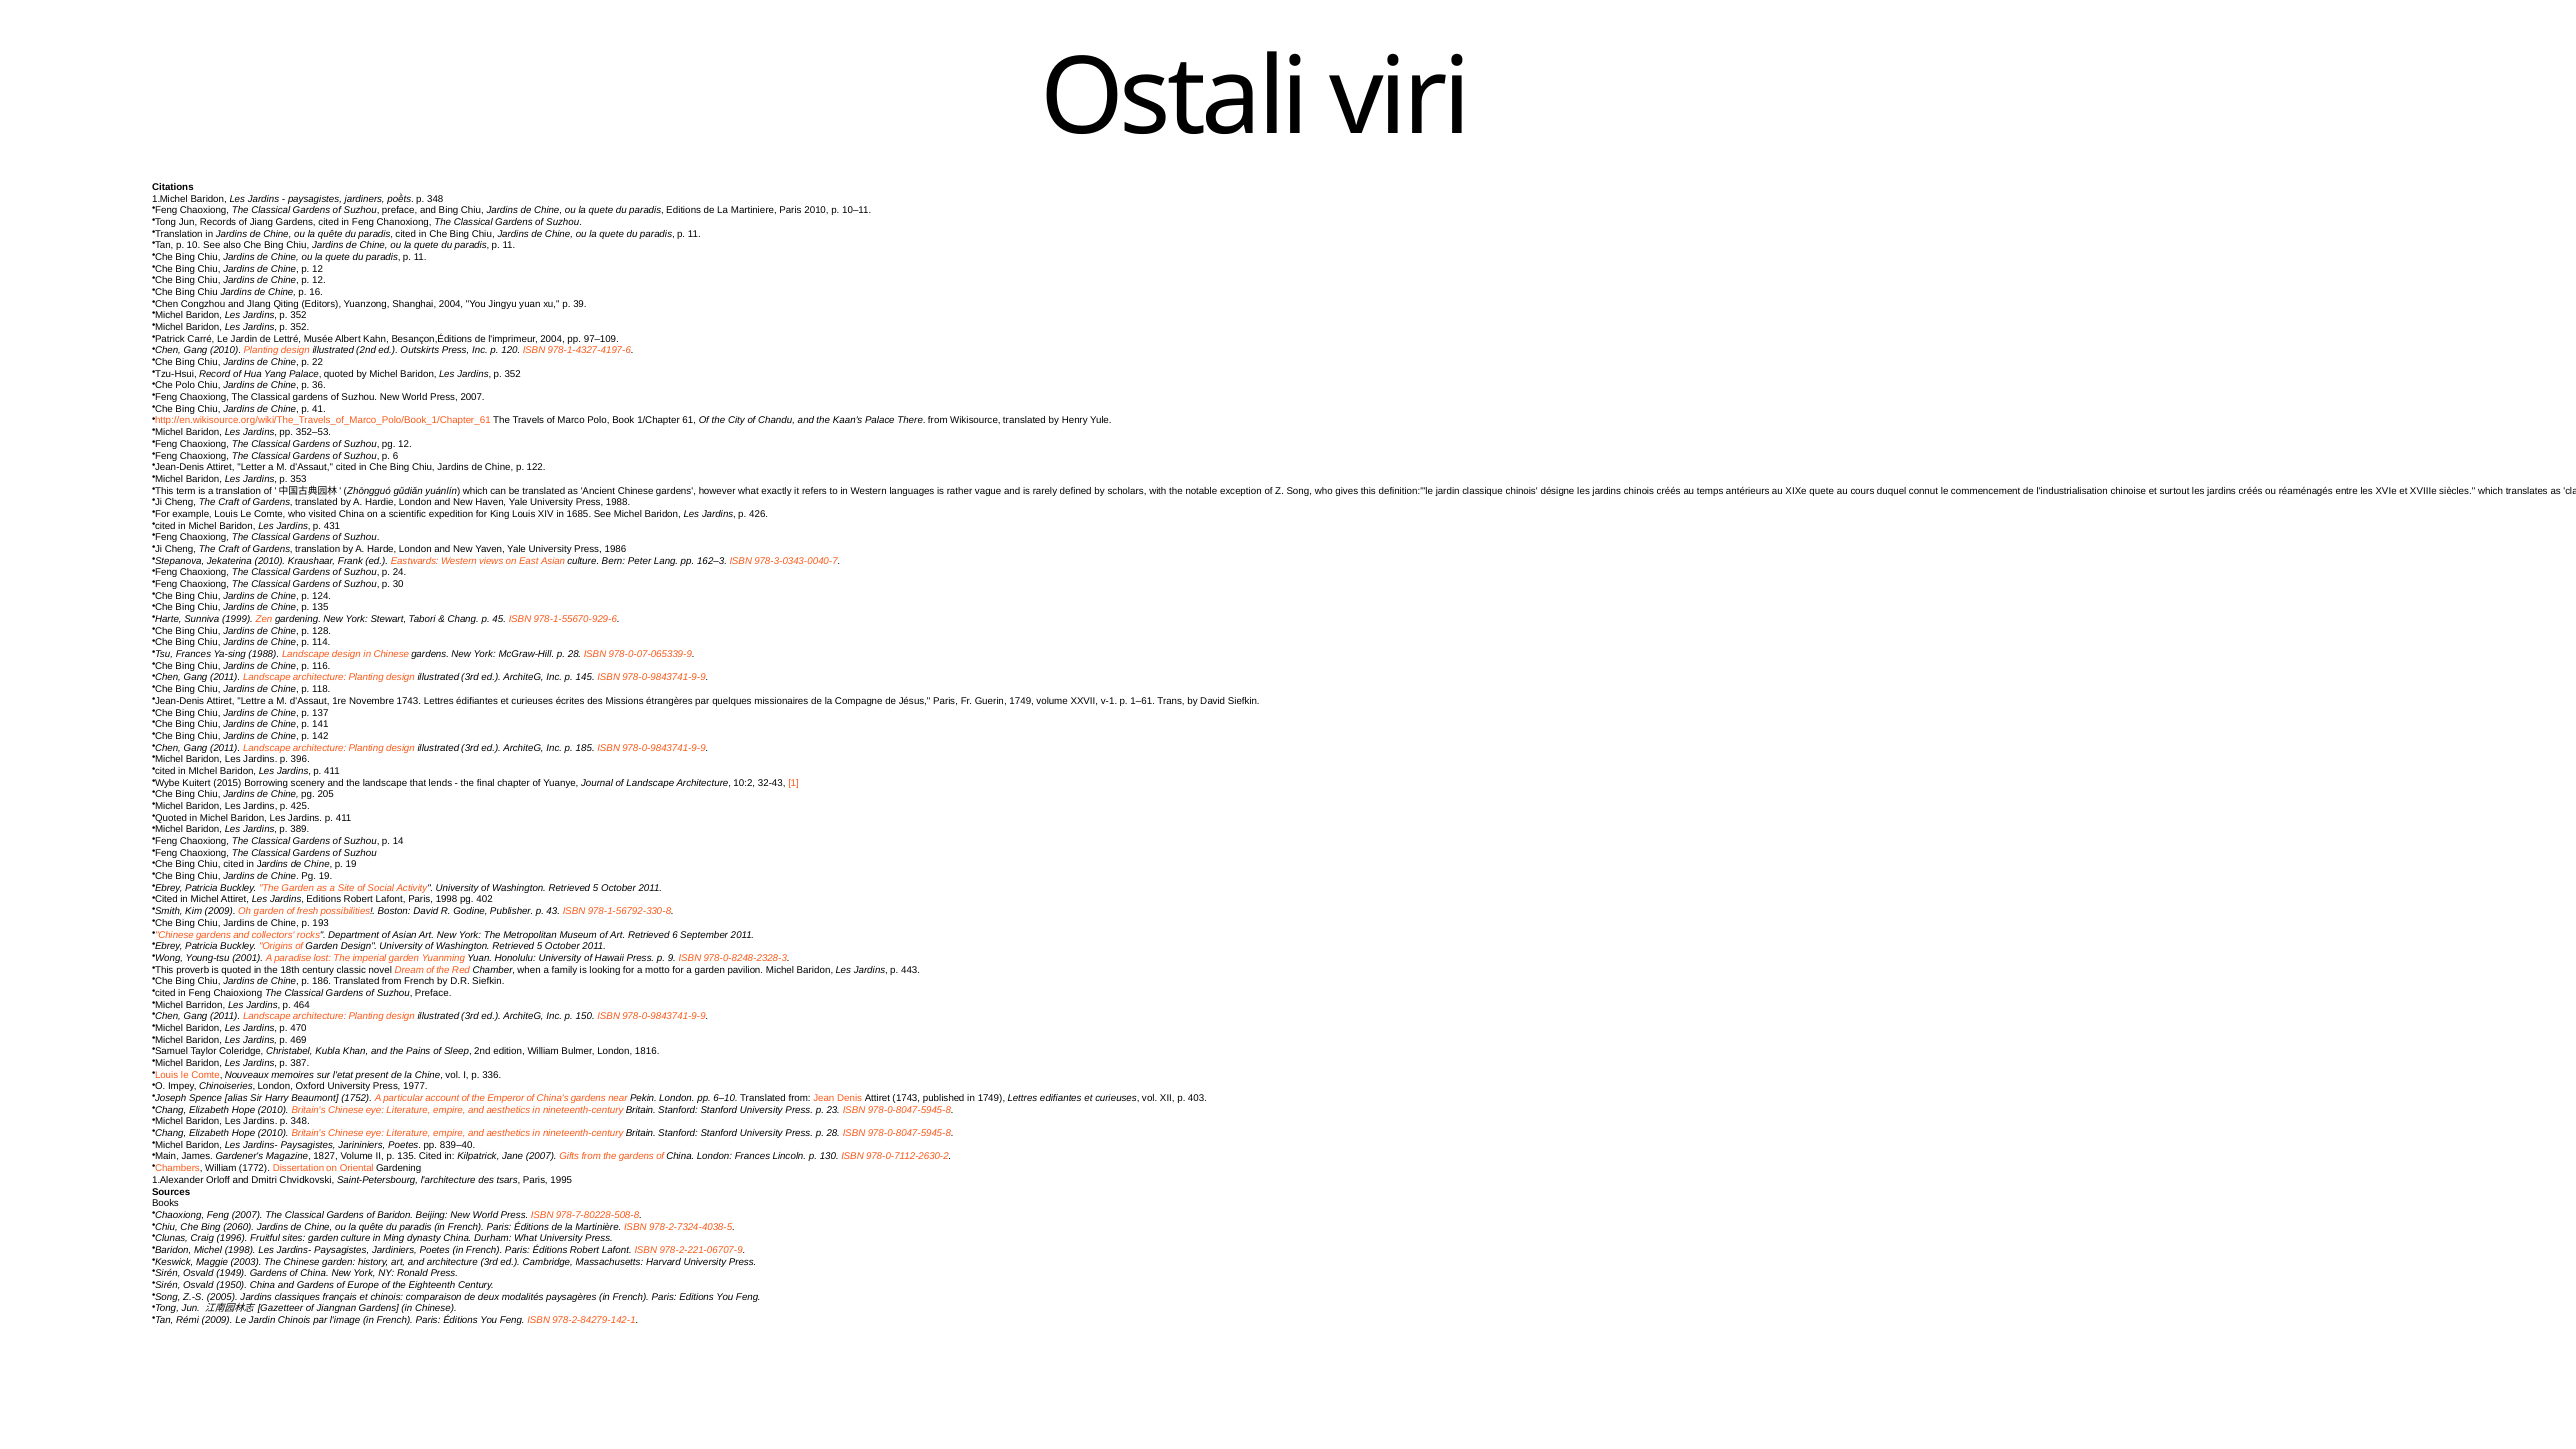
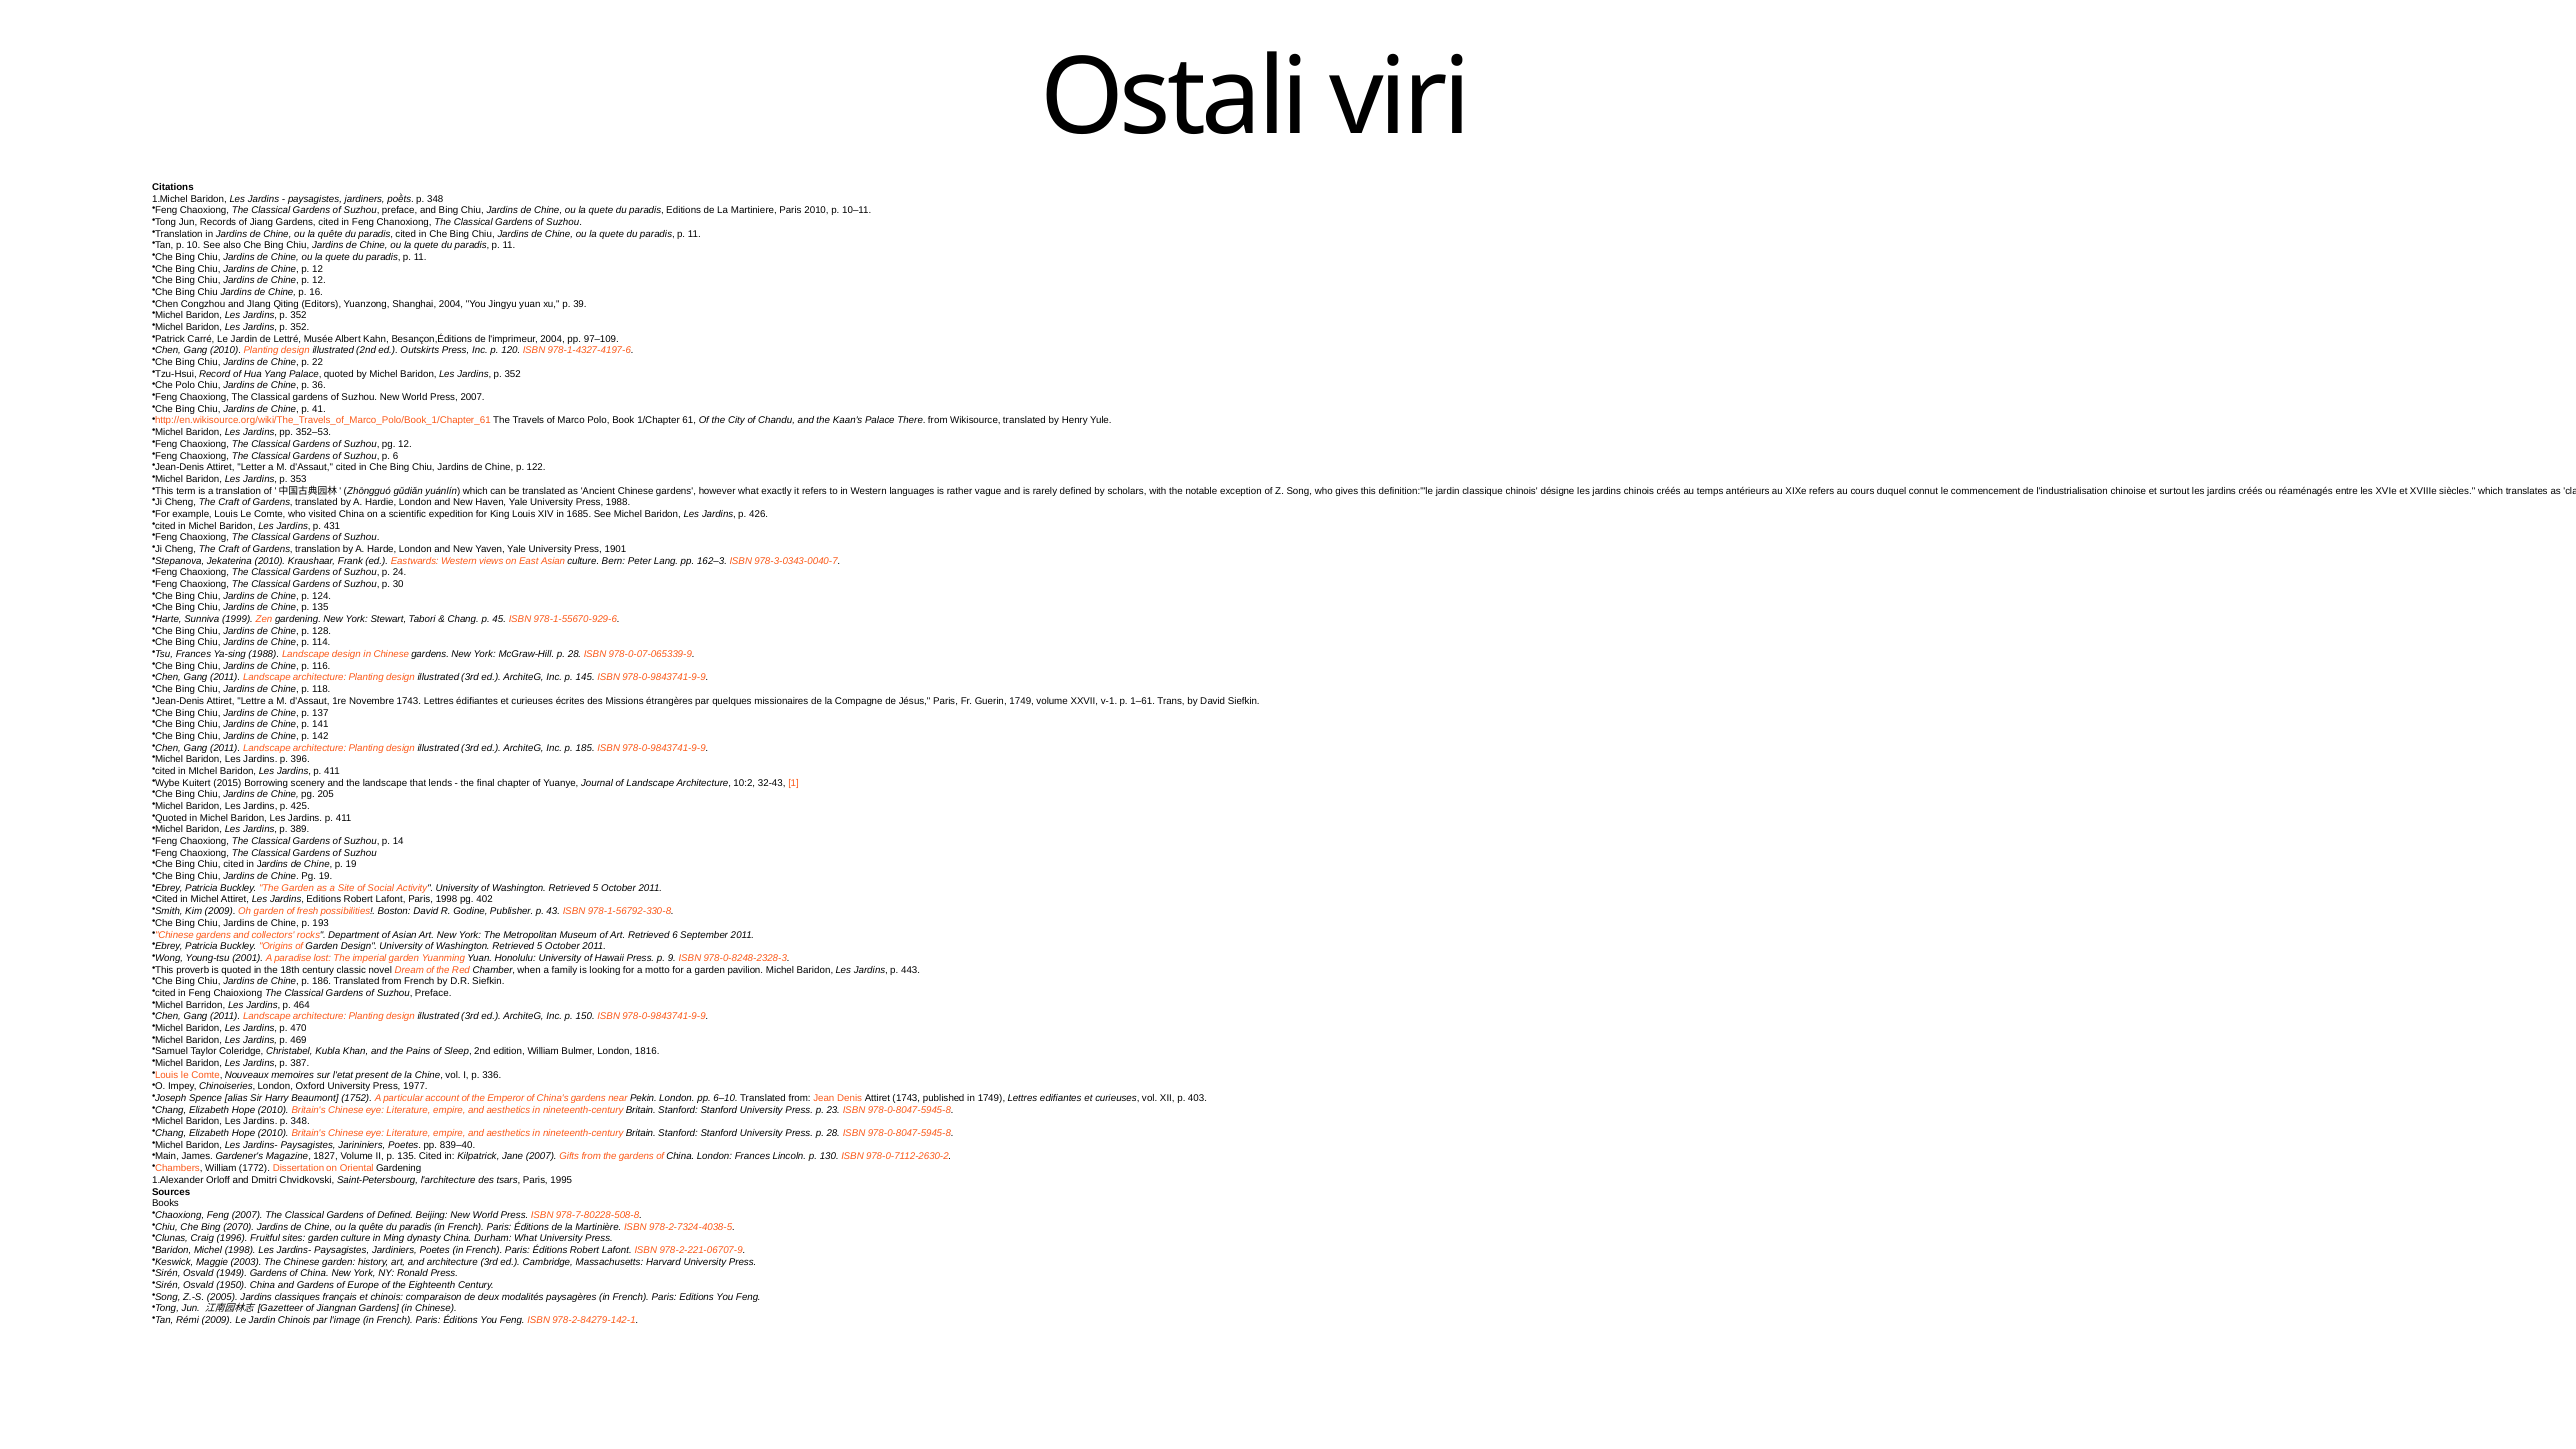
XIXe quete: quete -> refers (1822, 491)
1986: 1986 -> 1901 (615, 549)
of Baridon: Baridon -> Defined (395, 1215)
2060: 2060 -> 2070 (239, 1227)
